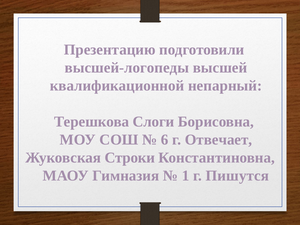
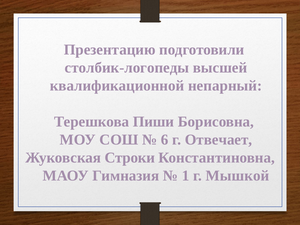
высшей-логопеды: высшей-логопеды -> столбик-логопеды (127, 68)
Слоги: Слоги -> Пиши (153, 122)
Пишутся: Пишутся -> Мышкой (237, 176)
